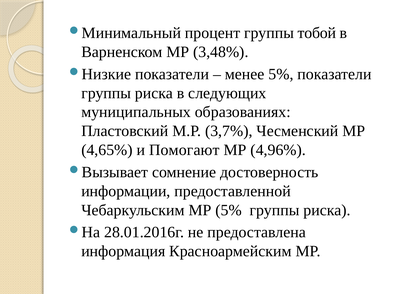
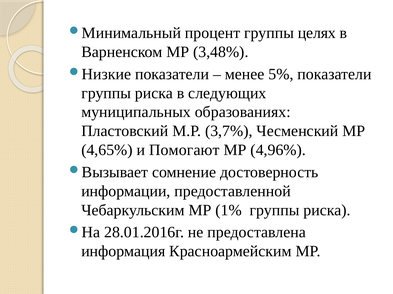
тобой: тобой -> целях (317, 33)
МР 5%: 5% -> 1% (229, 211)
